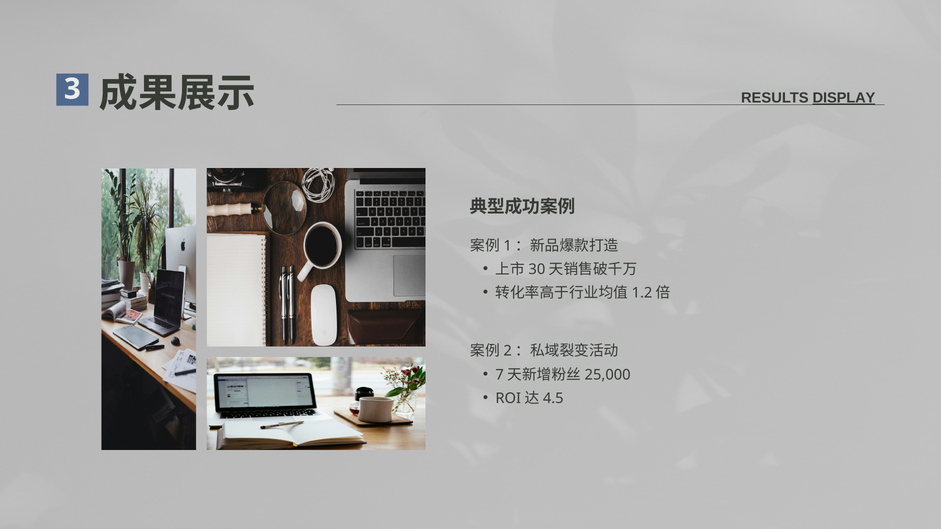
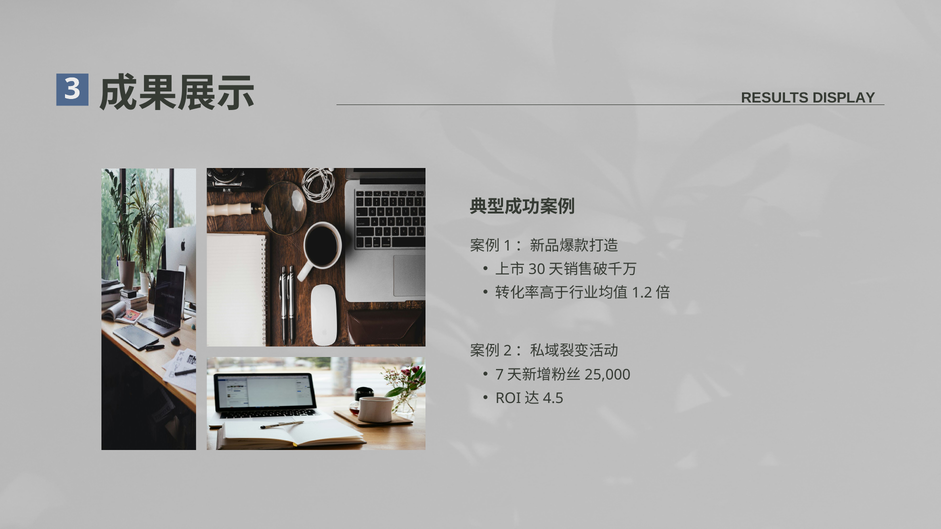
DISPLAY underline: present -> none (844, 98)
